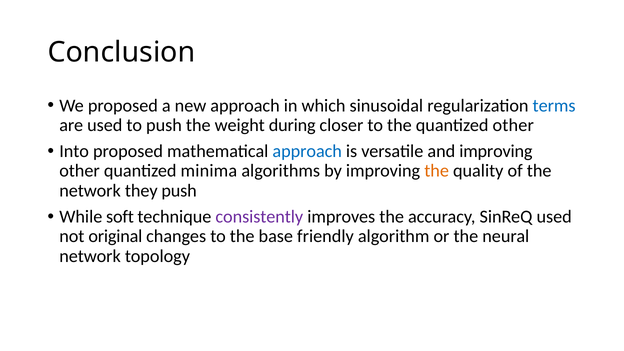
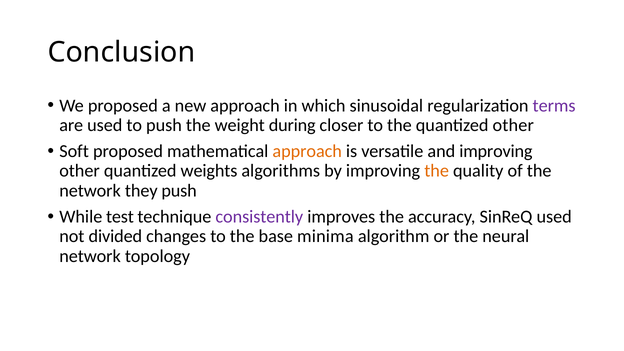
terms colour: blue -> purple (554, 106)
Into: Into -> Soft (74, 151)
approach colour: blue -> orange (307, 151)
minima: minima -> weights (209, 171)
soft: soft -> test (120, 217)
original: original -> divided (115, 236)
friendly: friendly -> minima (325, 236)
